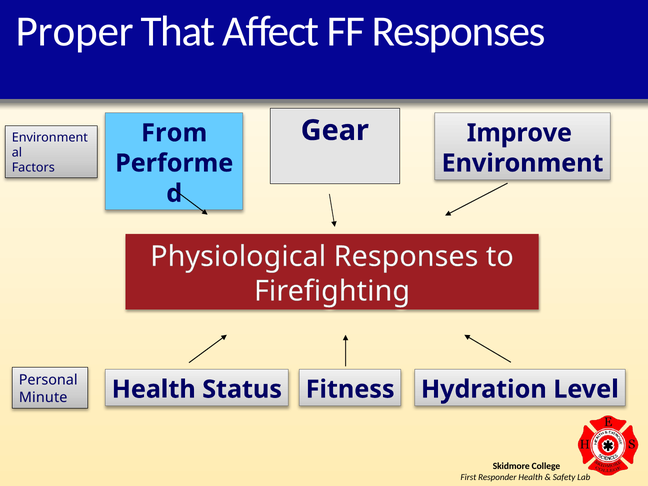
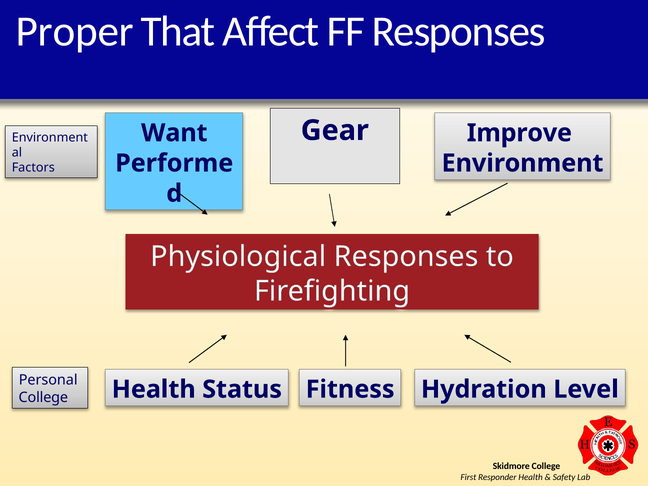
From: From -> Want (174, 133)
Minute: Minute -> College (43, 397)
